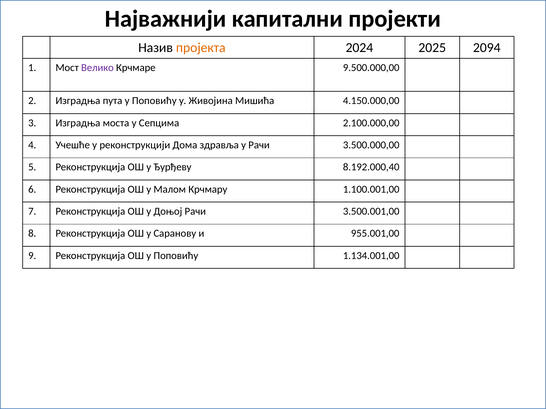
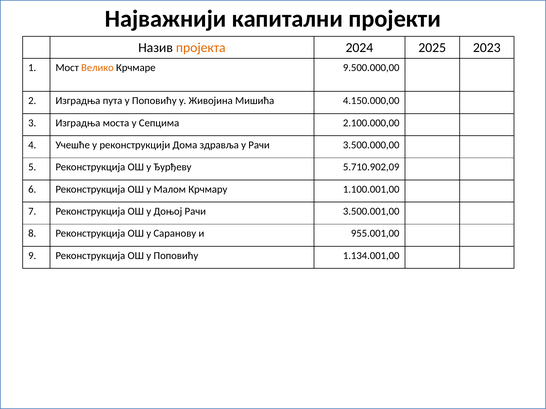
2094: 2094 -> 2023 (487, 48)
Велико colour: purple -> orange (97, 68)
8.192.000,40: 8.192.000,40 -> 5.710.902,09 (371, 167)
